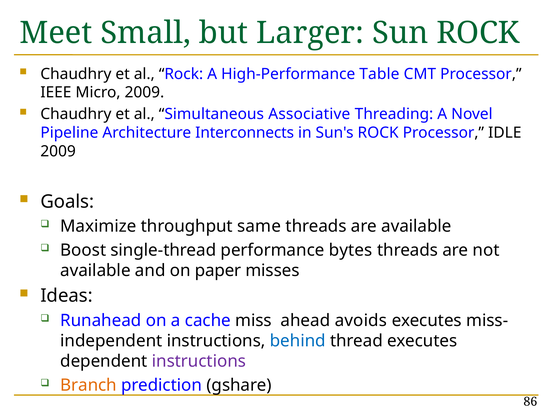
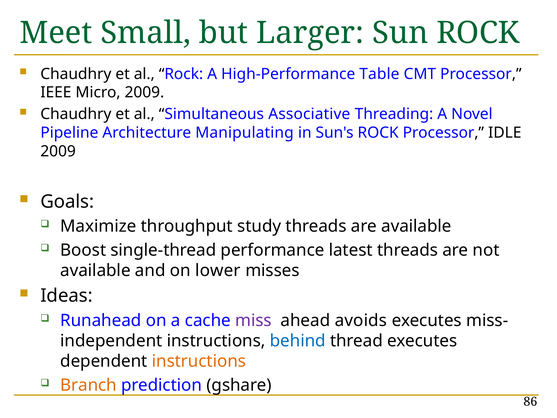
Interconnects: Interconnects -> Manipulating (244, 133)
same: same -> study (259, 226)
bytes: bytes -> latest (351, 250)
paper: paper -> lower (218, 270)
miss colour: black -> purple (253, 320)
instructions colour: purple -> orange (199, 361)
